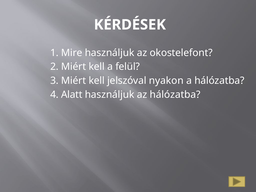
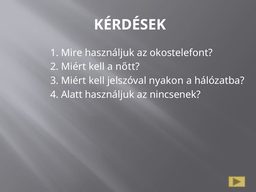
felül: felül -> nőtt (128, 67)
az hálózatba: hálózatba -> nincsenek (175, 95)
